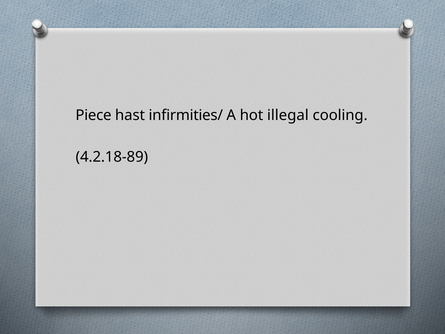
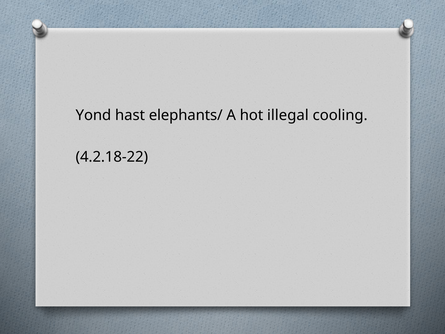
Piece: Piece -> Yond (93, 115)
infirmities/: infirmities/ -> elephants/ (186, 115)
4.2.18-89: 4.2.18-89 -> 4.2.18-22 (112, 157)
